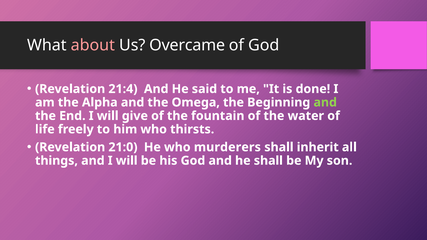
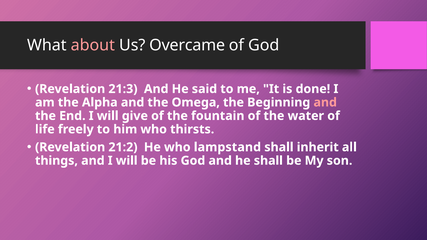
21:4: 21:4 -> 21:3 (123, 89)
and colour: light green -> pink (325, 102)
21:0: 21:0 -> 21:2 (123, 147)
murderers: murderers -> lampstand (227, 147)
